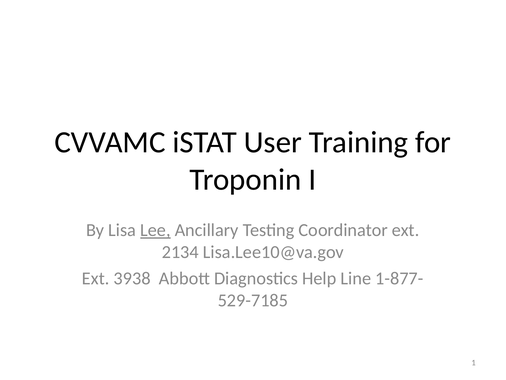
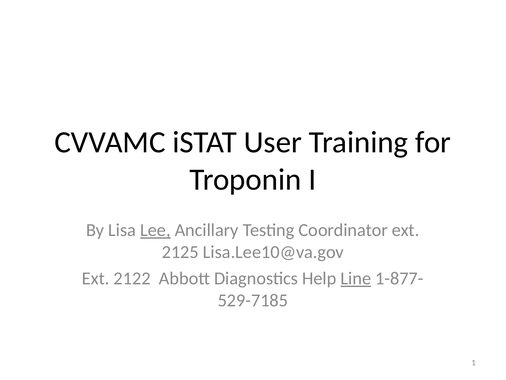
2134: 2134 -> 2125 (180, 252)
3938: 3938 -> 2122 (132, 278)
Line underline: none -> present (356, 278)
